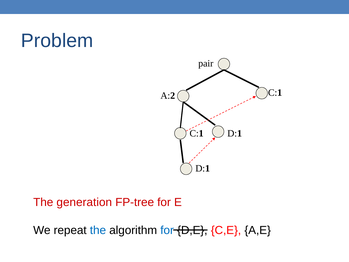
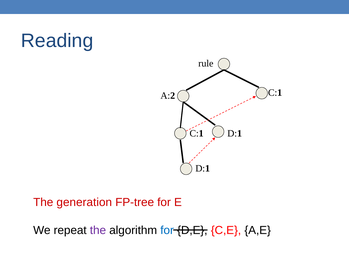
Problem: Problem -> Reading (57, 41)
pair: pair -> rule (206, 63)
the colour: blue -> purple (98, 230)
